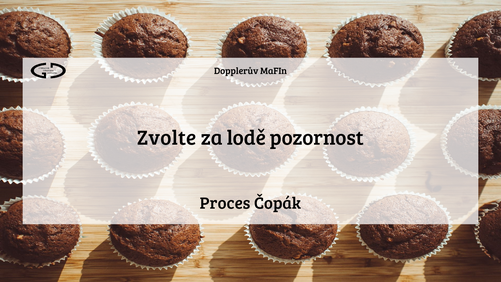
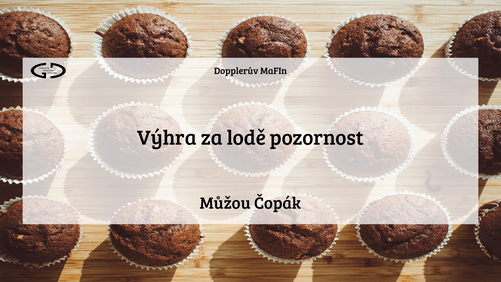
Zvolte: Zvolte -> Výhra (167, 138)
Proces: Proces -> Můžou (225, 203)
